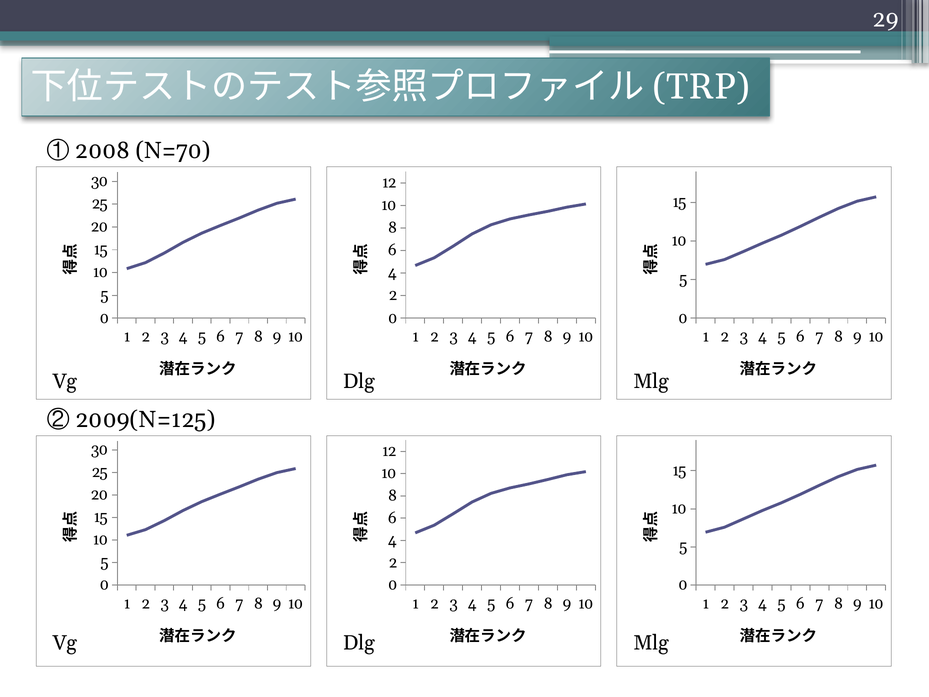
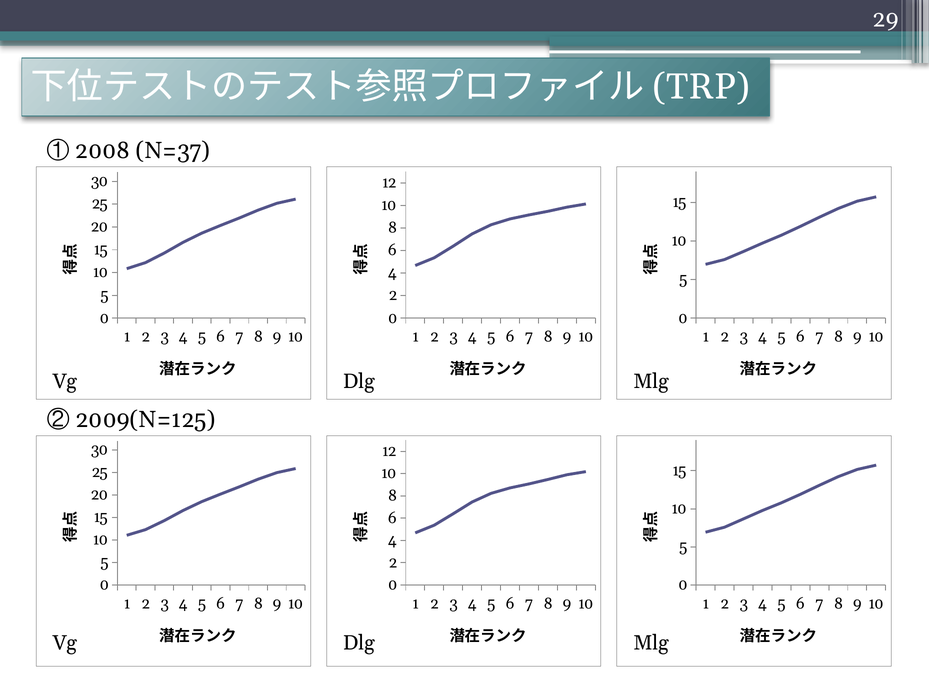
N=70: N=70 -> N=37 (173, 151)
